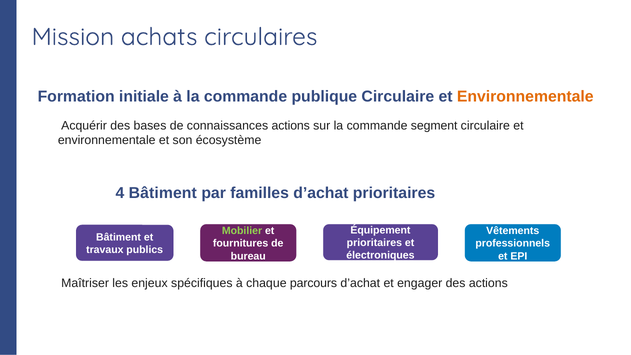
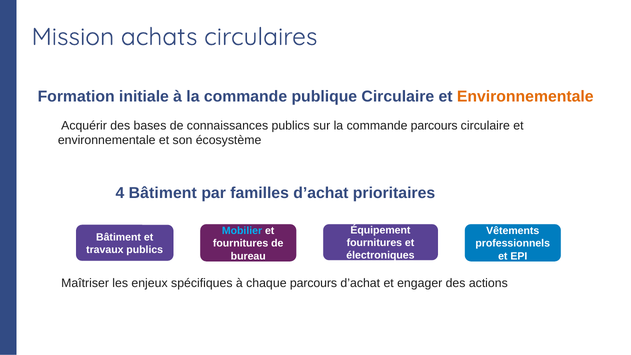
connaissances actions: actions -> publics (291, 126)
commande segment: segment -> parcours (434, 126)
Mobilier colour: light green -> light blue (242, 231)
prioritaires: prioritaires -> fournitures (374, 243)
